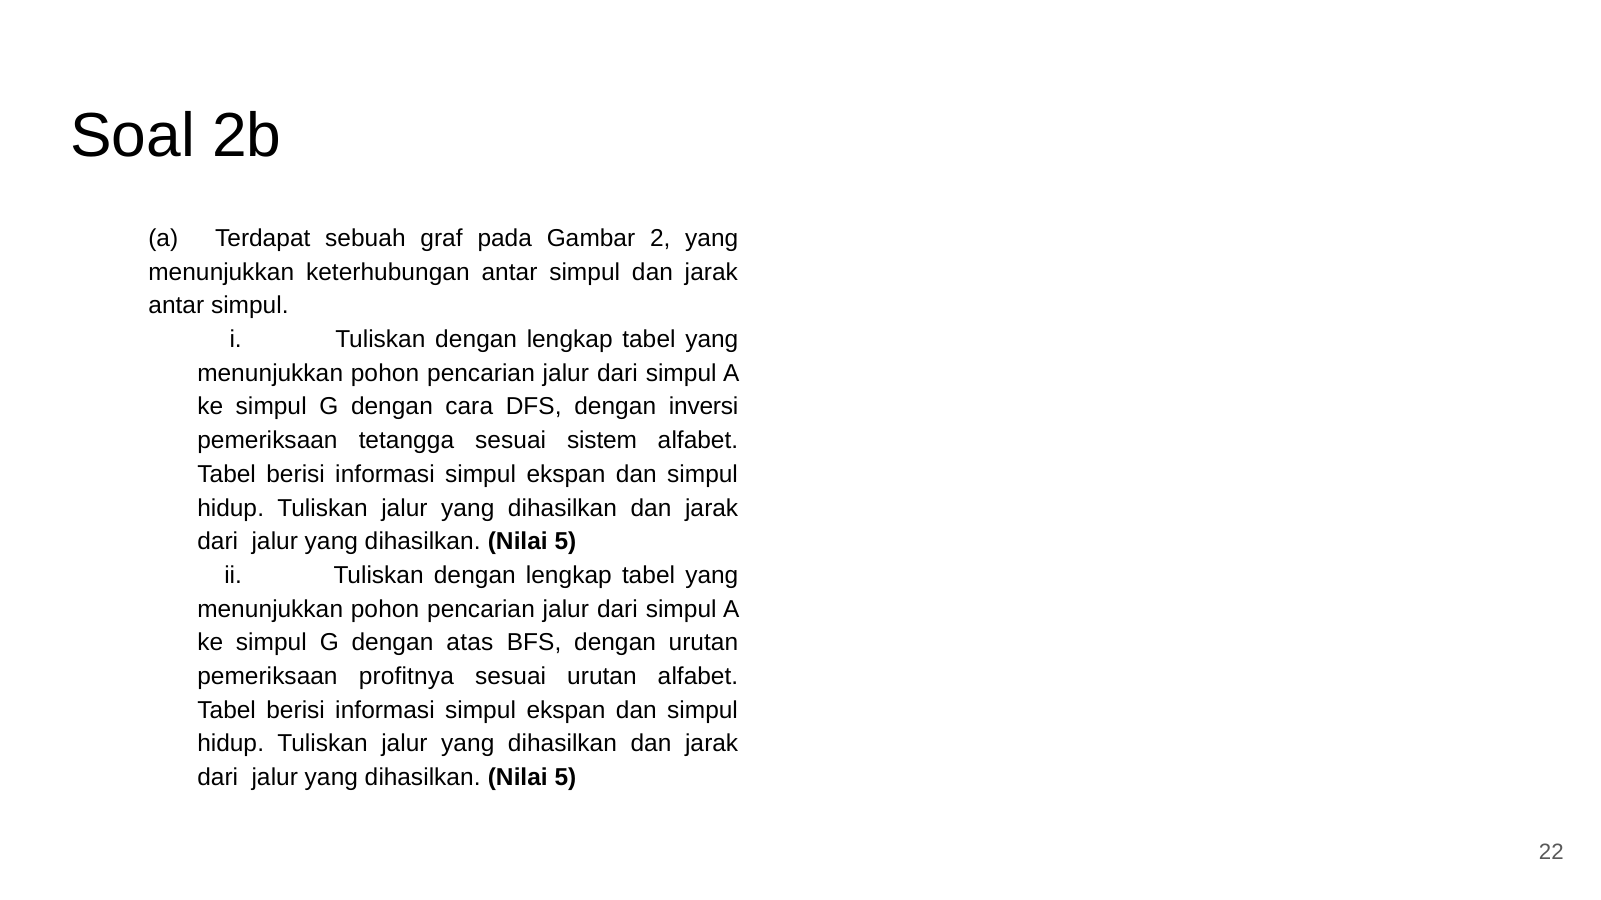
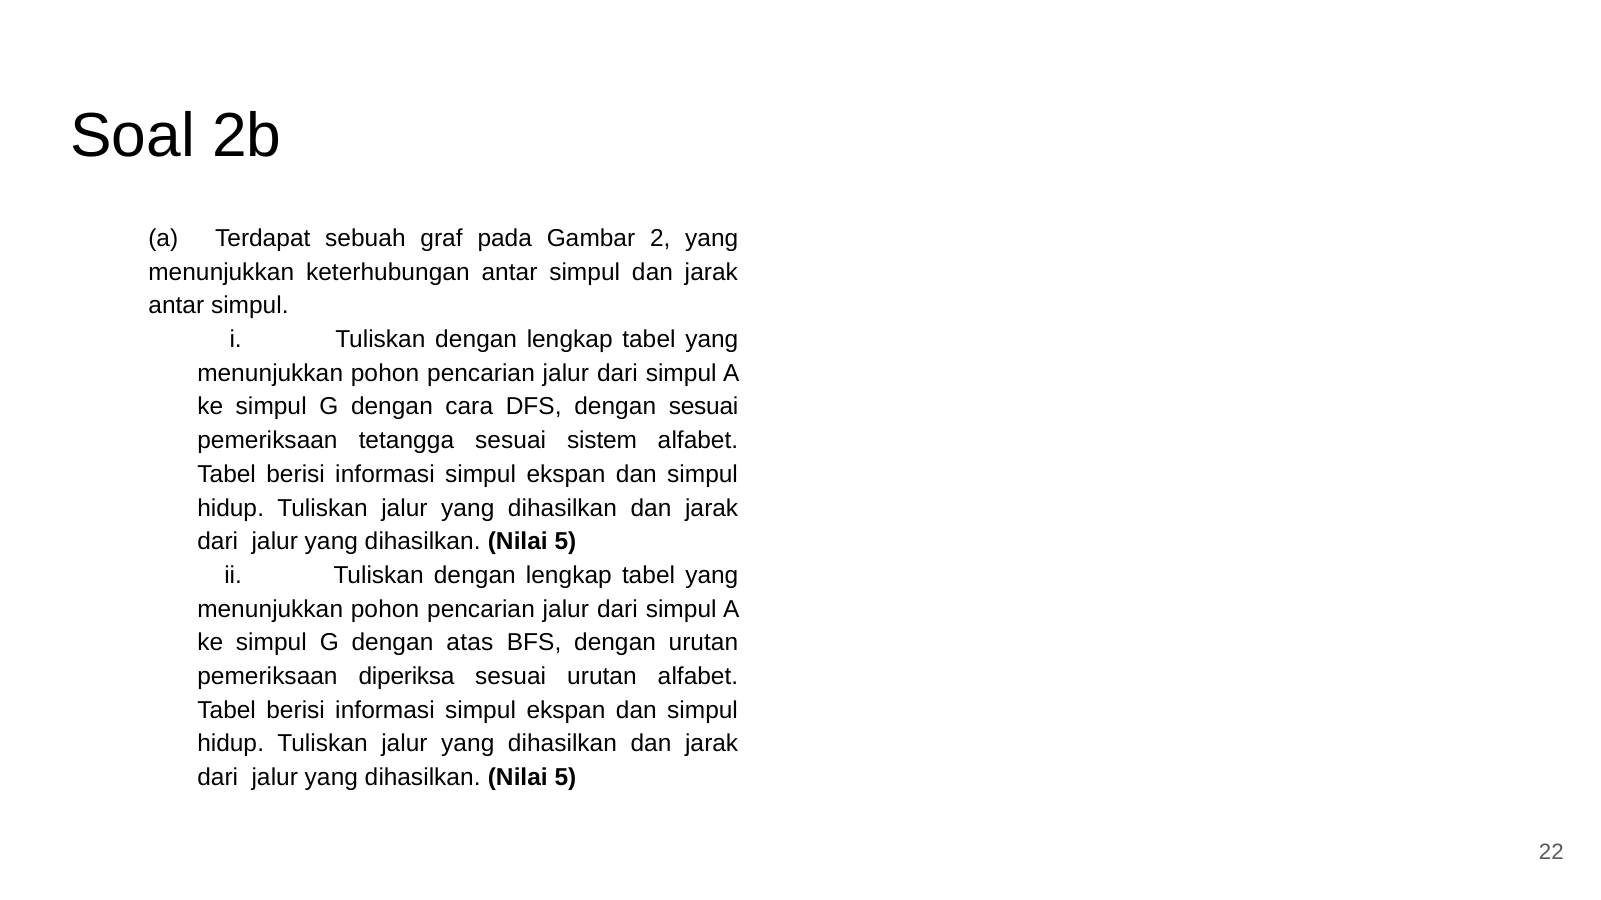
dengan inversi: inversi -> sesuai (704, 407)
profitnya: profitnya -> diperiksa (407, 677)
